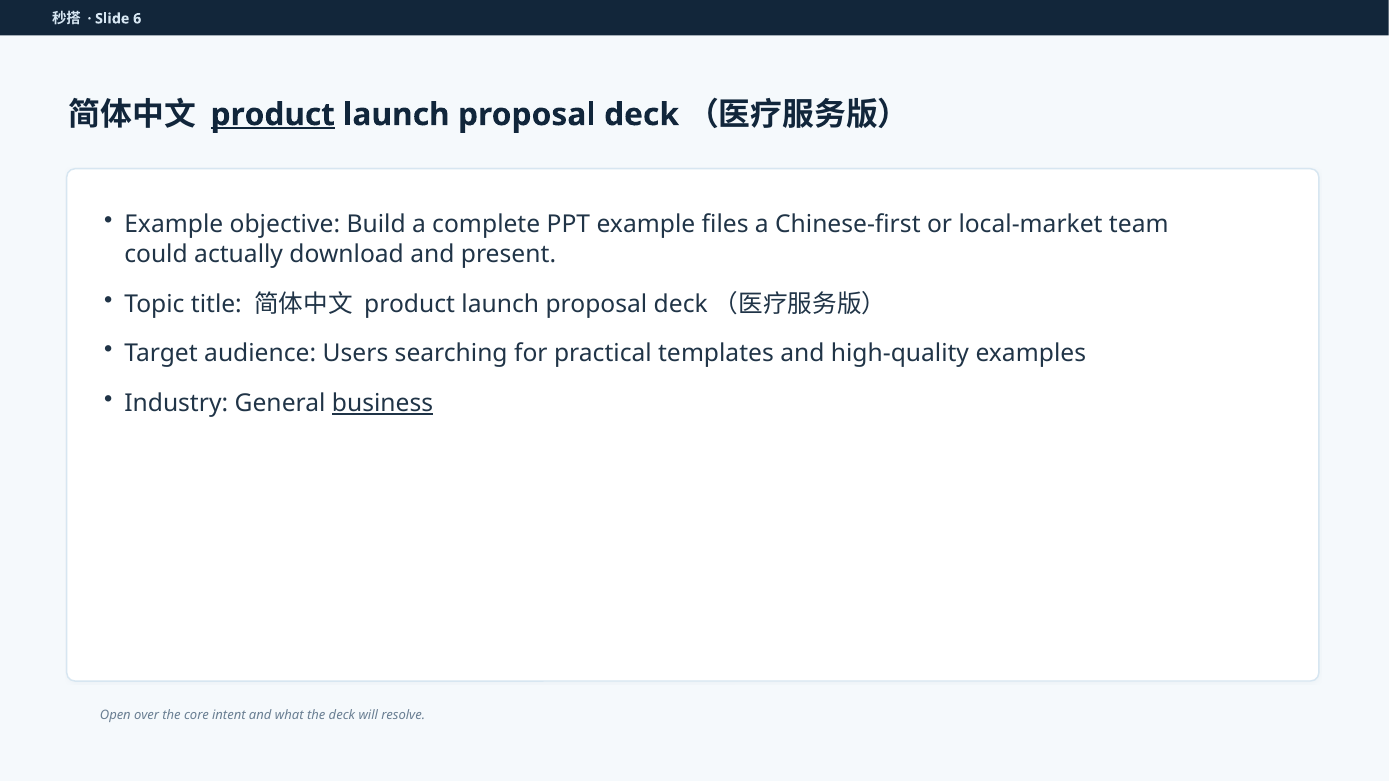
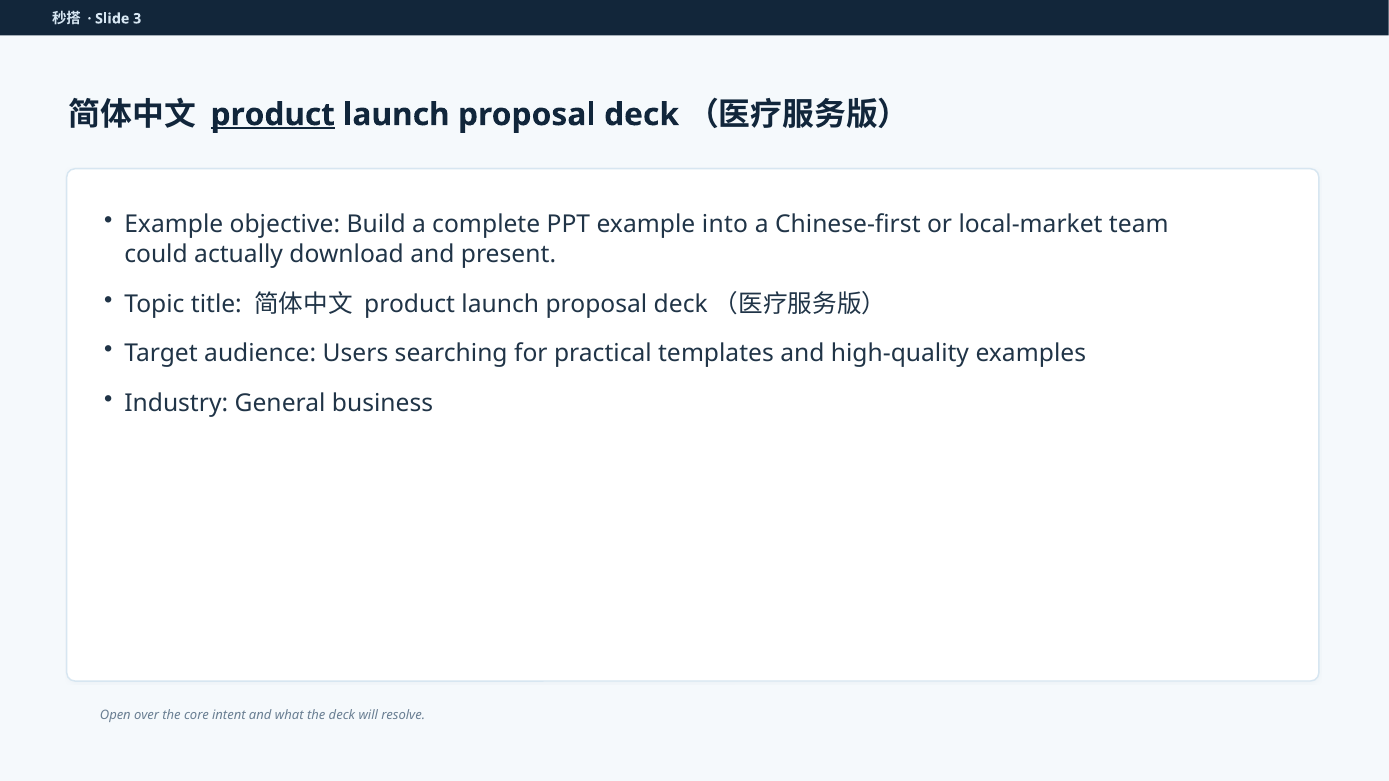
6: 6 -> 3 (137, 19)
files: files -> into (725, 225)
business underline: present -> none (383, 404)
